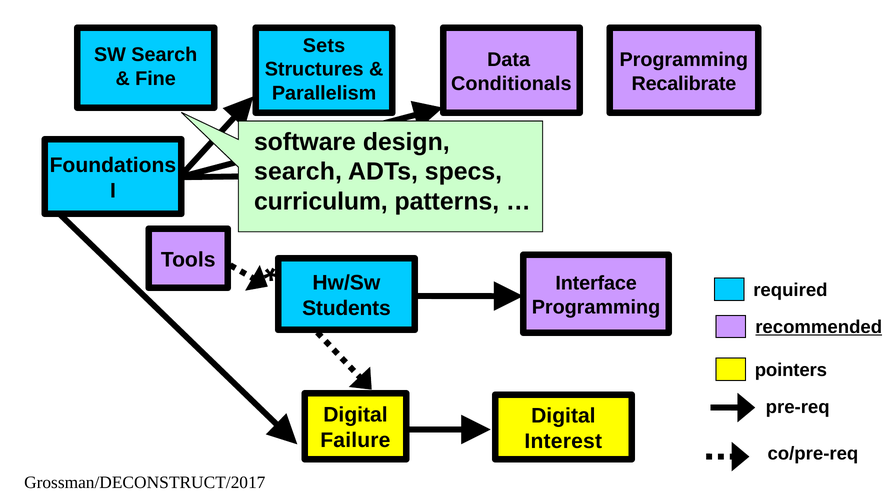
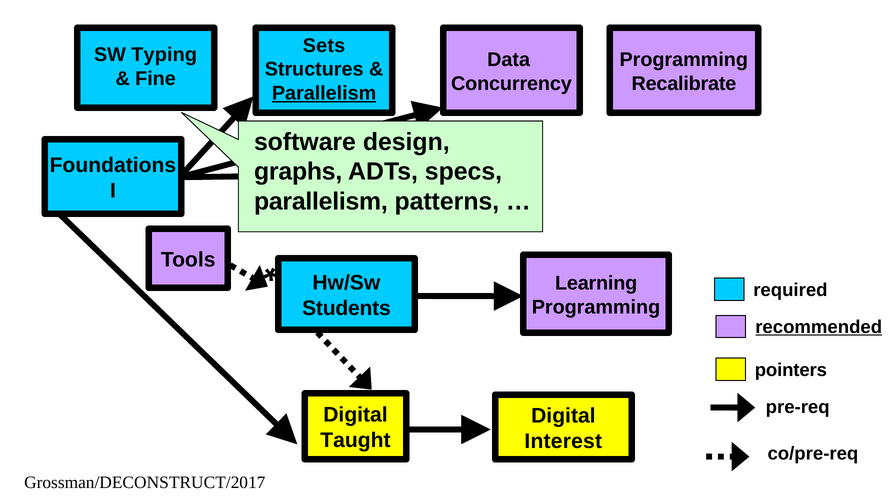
SW Search: Search -> Typing (164, 55)
Conditionals: Conditionals -> Concurrency (511, 84)
Parallelism underline: none -> present (324, 93)
search: search -> graphs (298, 172)
curriculum: curriculum -> parallelism (321, 201)
Interface: Interface -> Learning (596, 283)
Failure: Failure -> Taught (355, 440)
